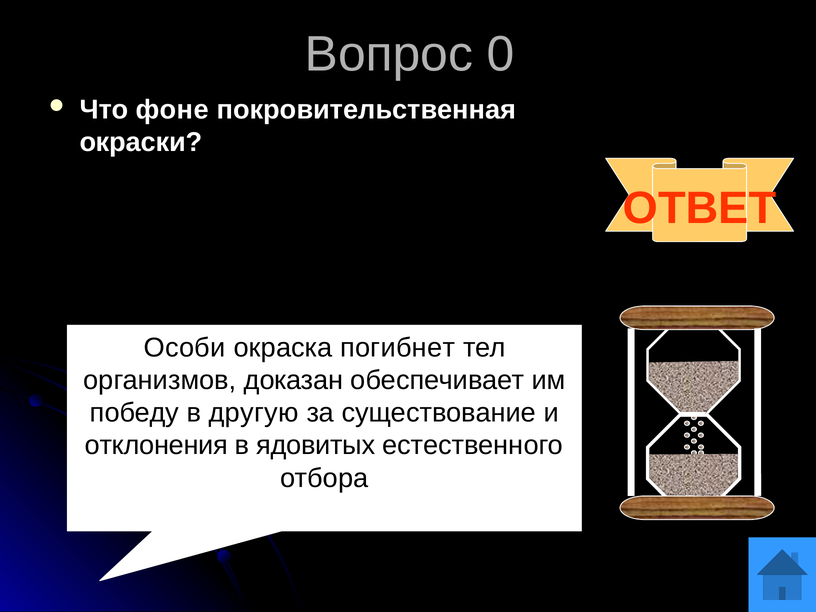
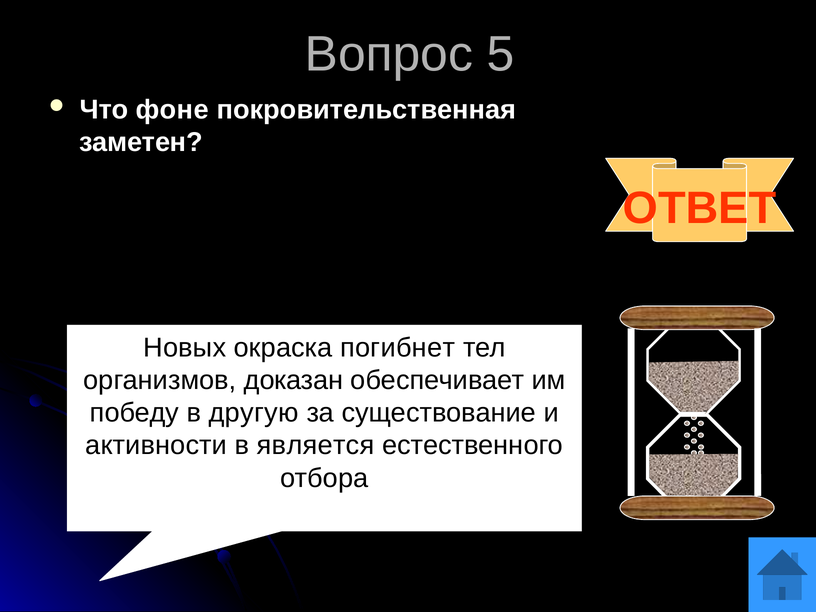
0: 0 -> 5 (501, 54)
окраски: окраски -> заметен (141, 142)
Особи: Особи -> Новых (185, 348)
отклонения: отклонения -> активности (156, 445)
ядовитых: ядовитых -> является (316, 445)
